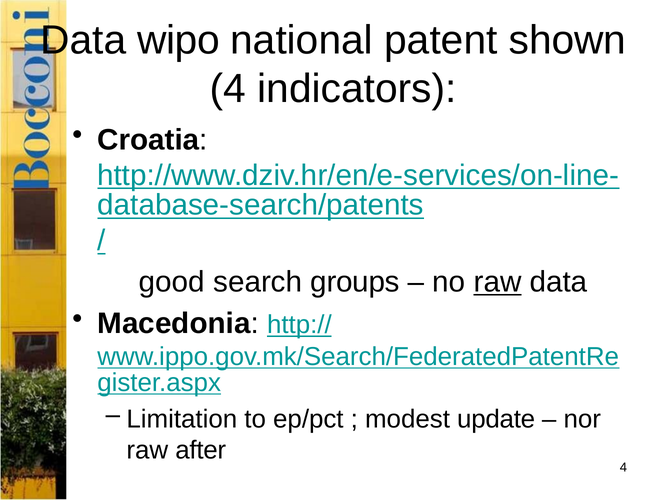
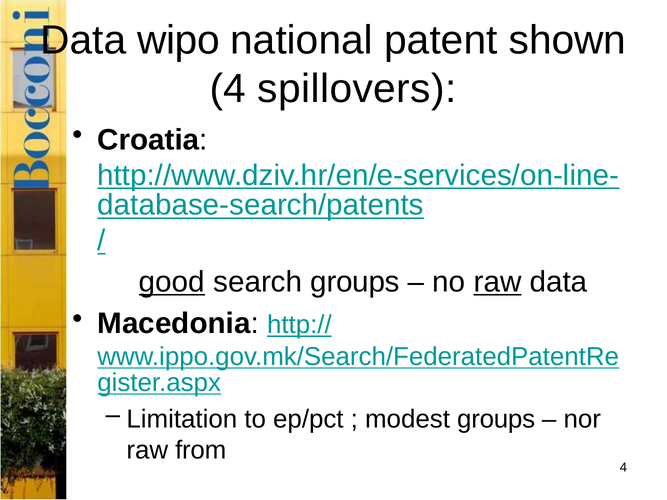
indicators: indicators -> spillovers (357, 89)
good underline: none -> present (172, 282)
modest update: update -> groups (496, 419)
after: after -> from (201, 450)
